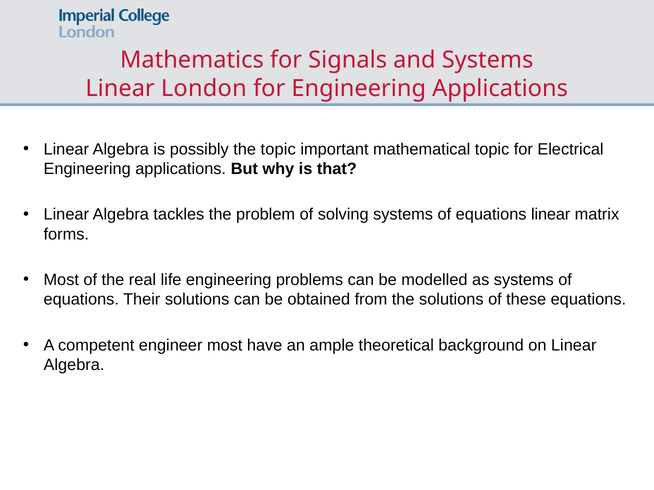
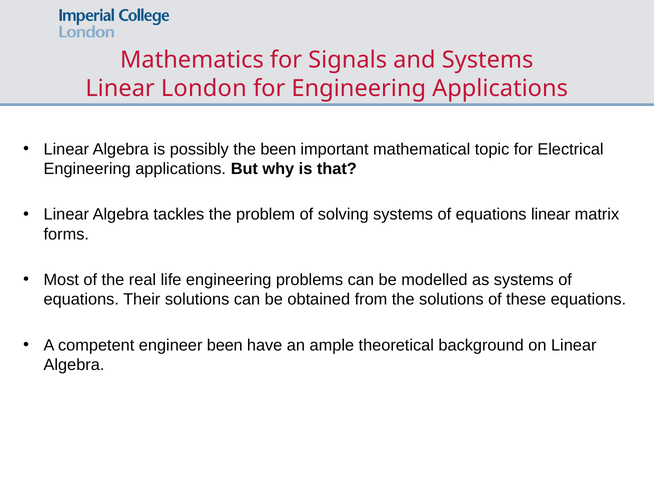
the topic: topic -> been (278, 149)
engineer most: most -> been (225, 346)
